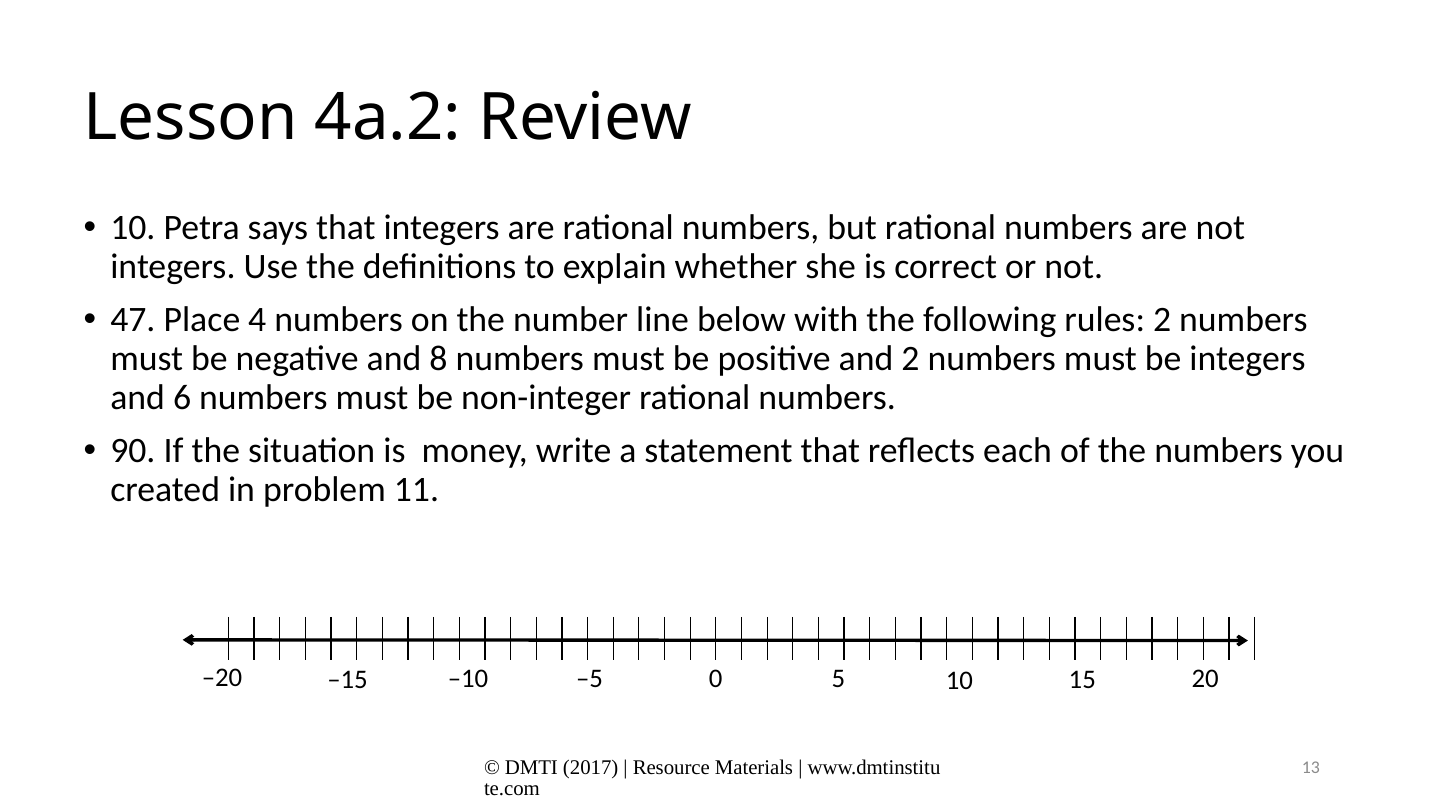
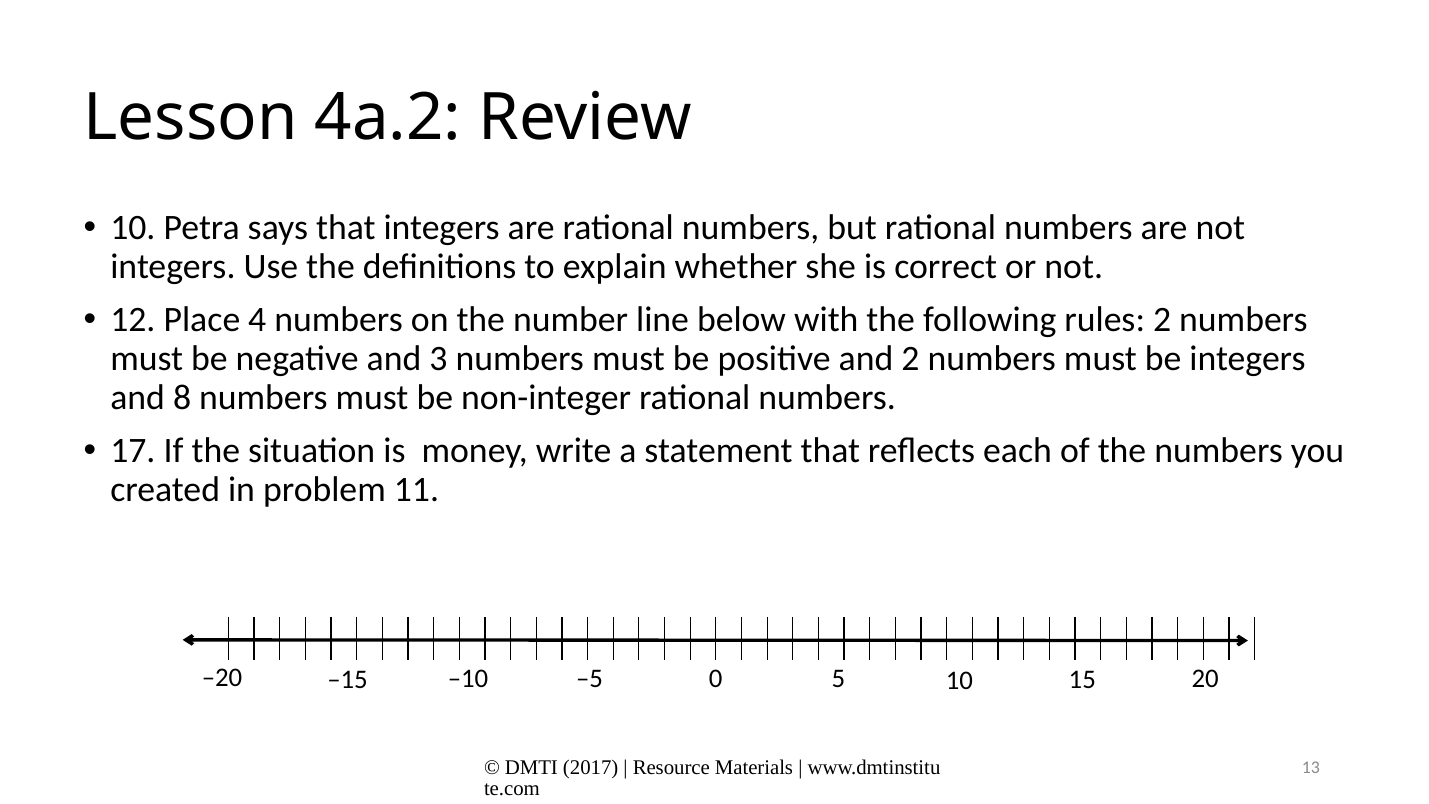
47: 47 -> 12 (133, 320)
8: 8 -> 3 (438, 359)
6: 6 -> 8 (182, 397)
90: 90 -> 17 (133, 451)
